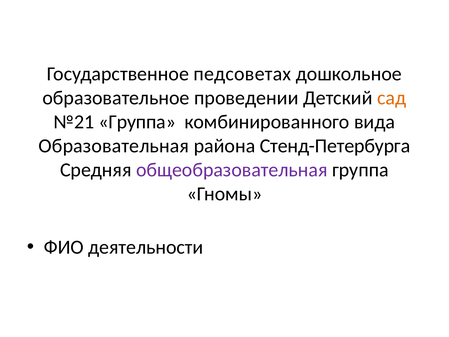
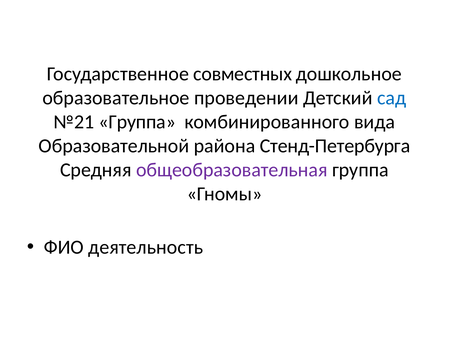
педсоветах: педсоветах -> совместных (243, 74)
сад colour: orange -> blue (392, 98)
Образовательная: Образовательная -> Образовательной (114, 146)
деятельности: деятельности -> деятельность (146, 247)
